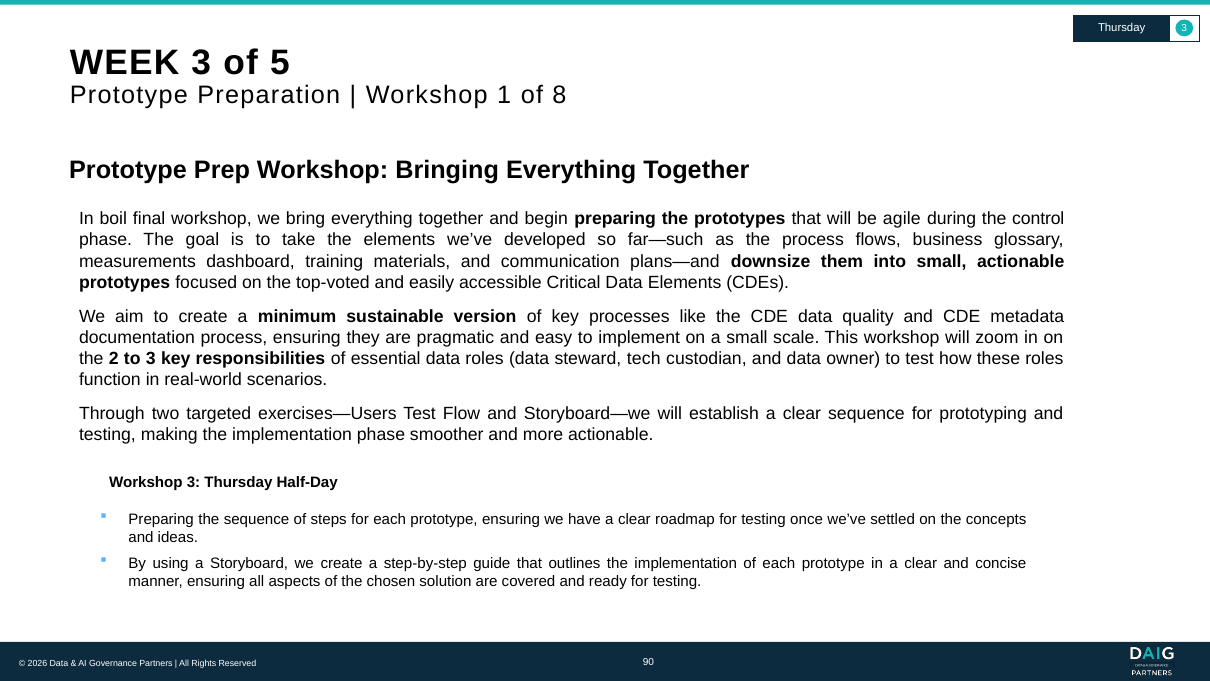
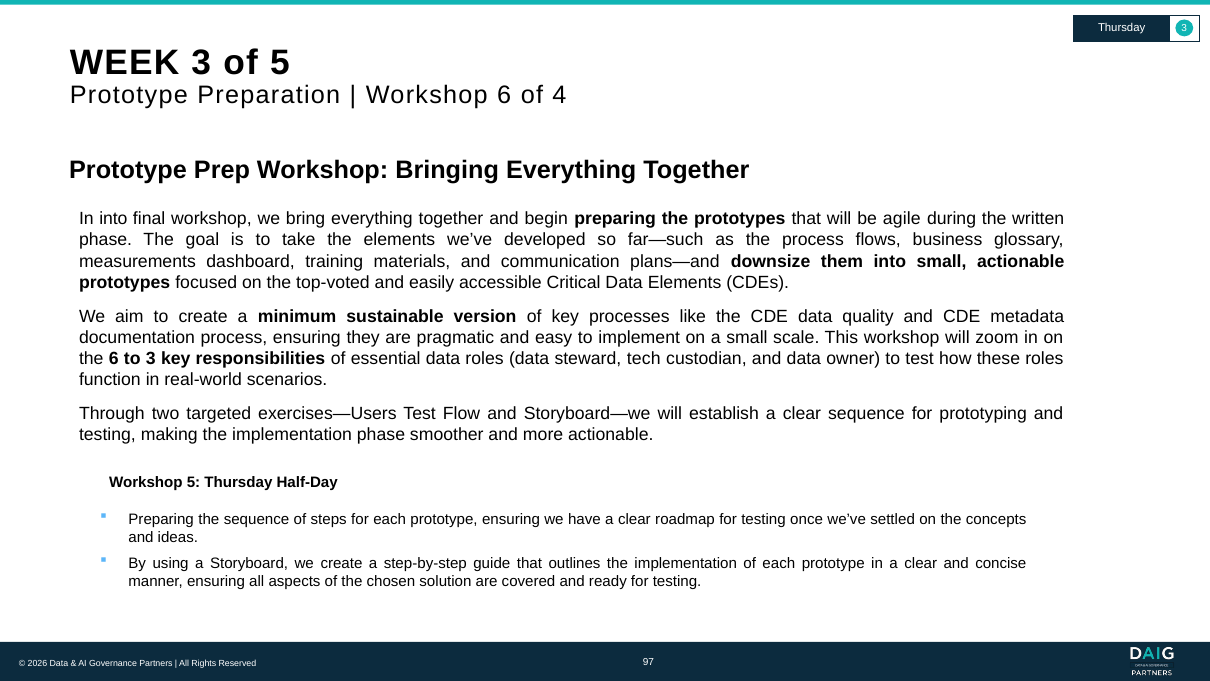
Workshop 1: 1 -> 6 (504, 95)
8: 8 -> 4 (559, 95)
In boil: boil -> into (113, 219)
control: control -> written (1038, 219)
the 2: 2 -> 6 (114, 358)
Workshop 3: 3 -> 5 (193, 482)
90: 90 -> 97 (648, 662)
